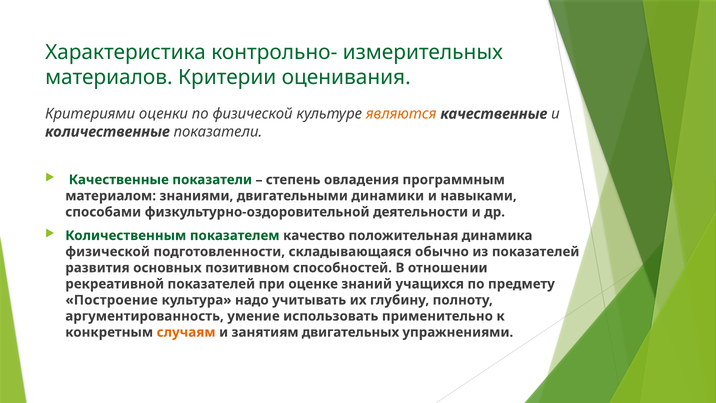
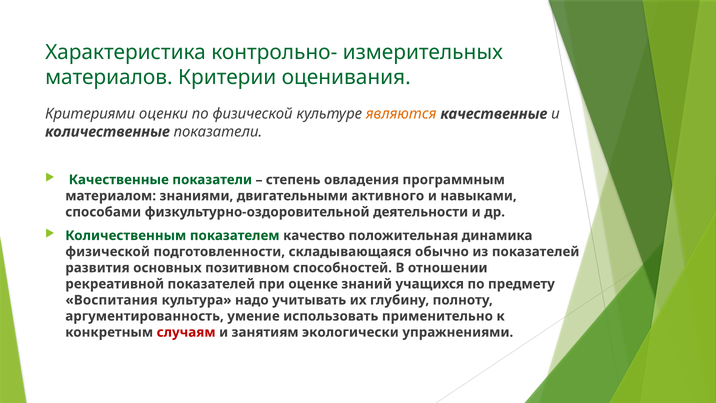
динамики: динамики -> активного (388, 196)
Построение: Построение -> Воспитания (112, 300)
случаям colour: orange -> red (186, 332)
двигательных: двигательных -> экологически (350, 332)
